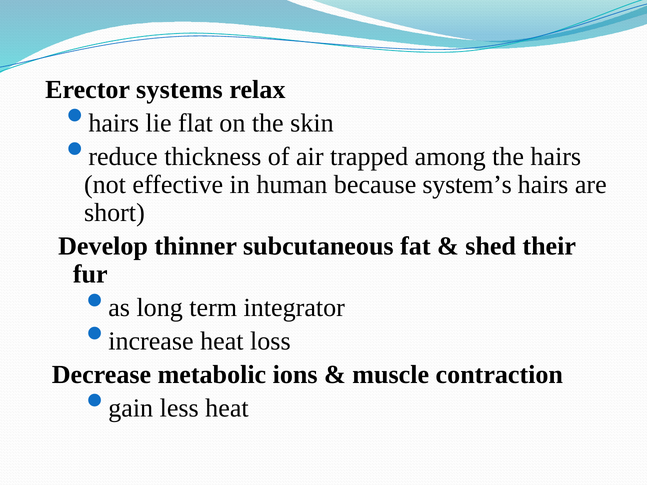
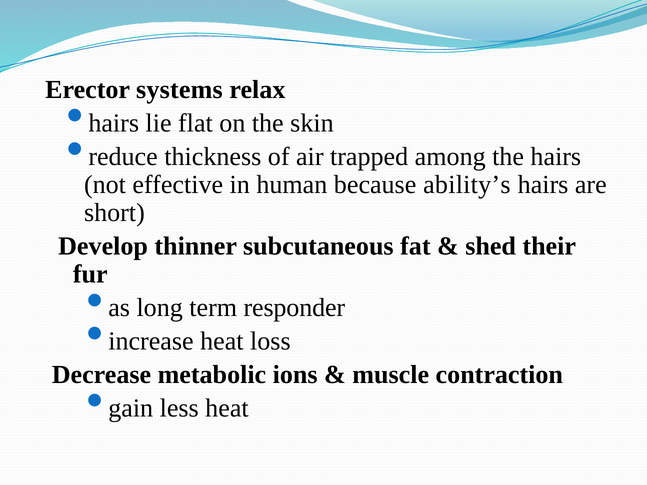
system’s: system’s -> ability’s (467, 185)
integrator: integrator -> responder (294, 308)
